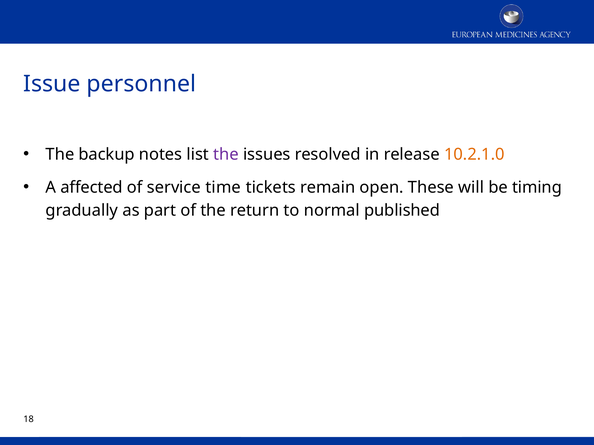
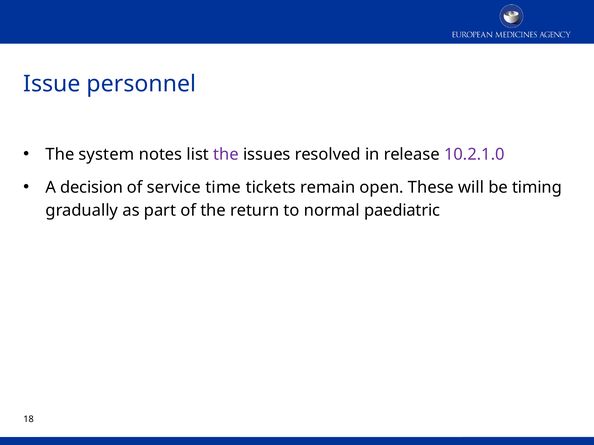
backup: backup -> system (106, 155)
10.2.1.0 colour: orange -> purple (474, 155)
affected: affected -> decision (92, 188)
published: published -> paediatric (402, 211)
